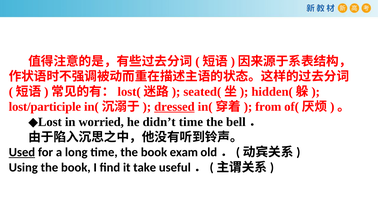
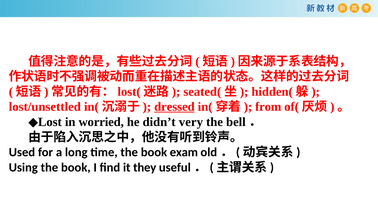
lost/participle: lost/participle -> lost/unsettled (45, 107)
didn’t time: time -> very (191, 122)
Used underline: present -> none (22, 152)
take: take -> they (145, 167)
